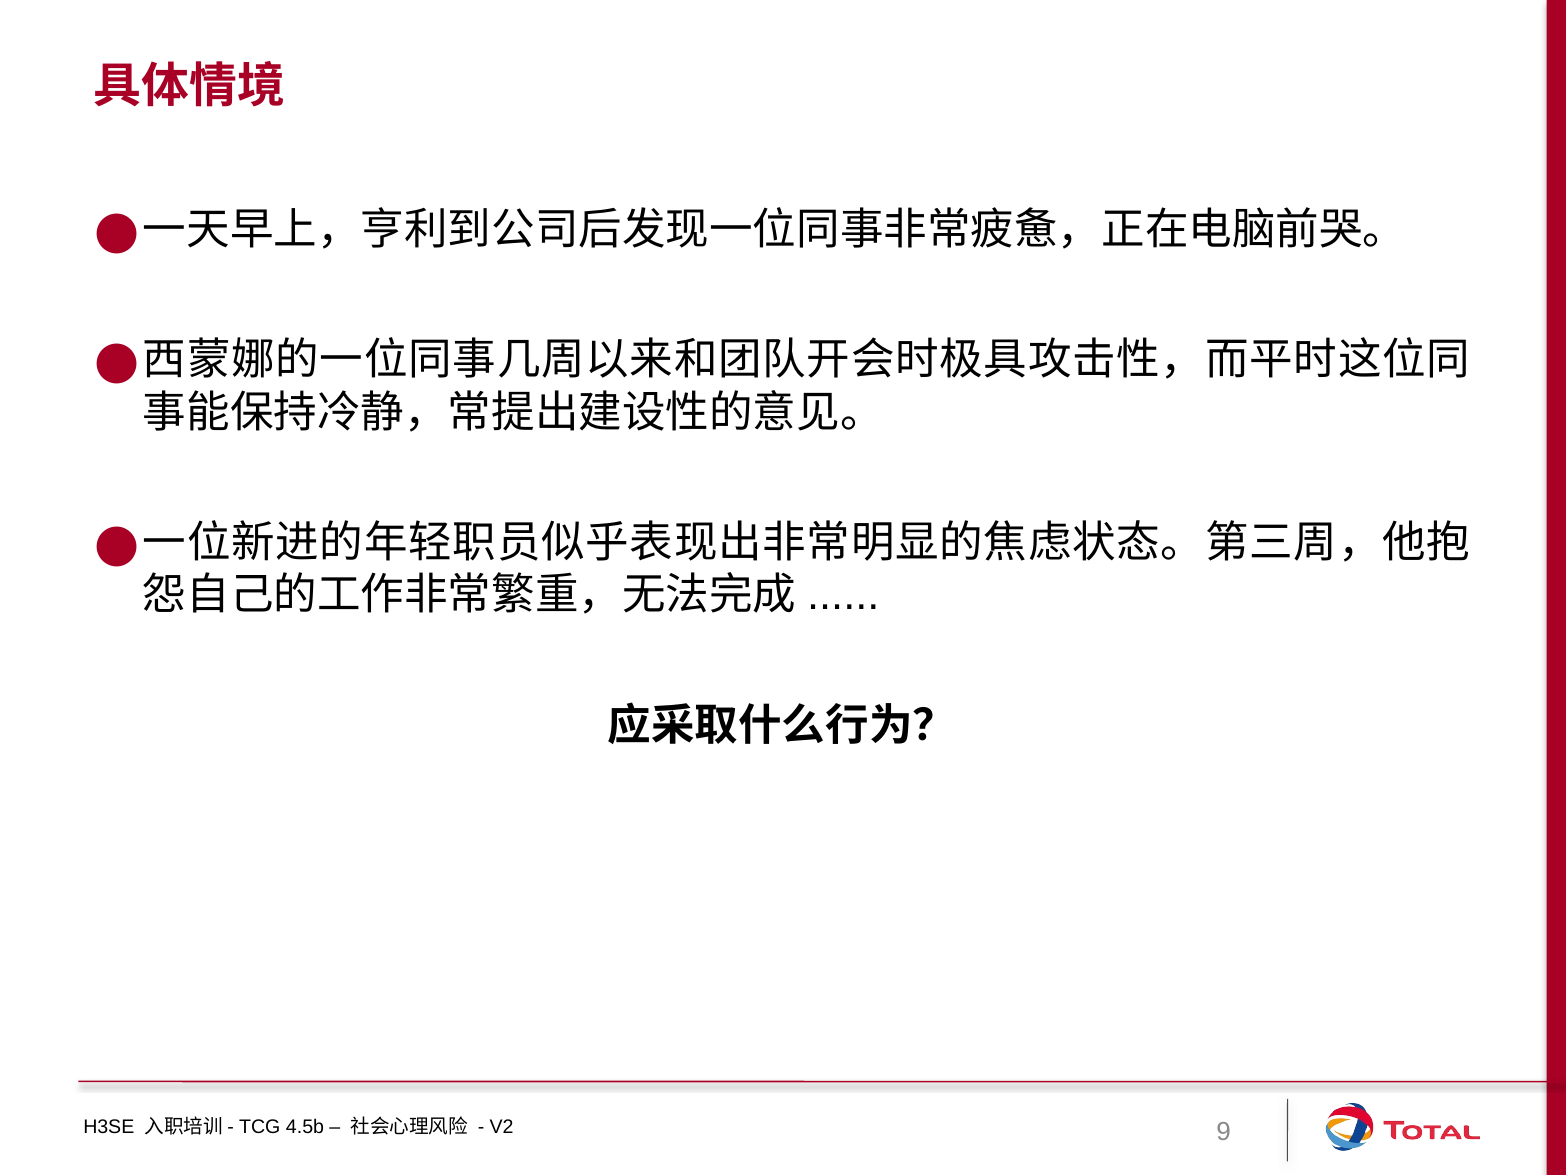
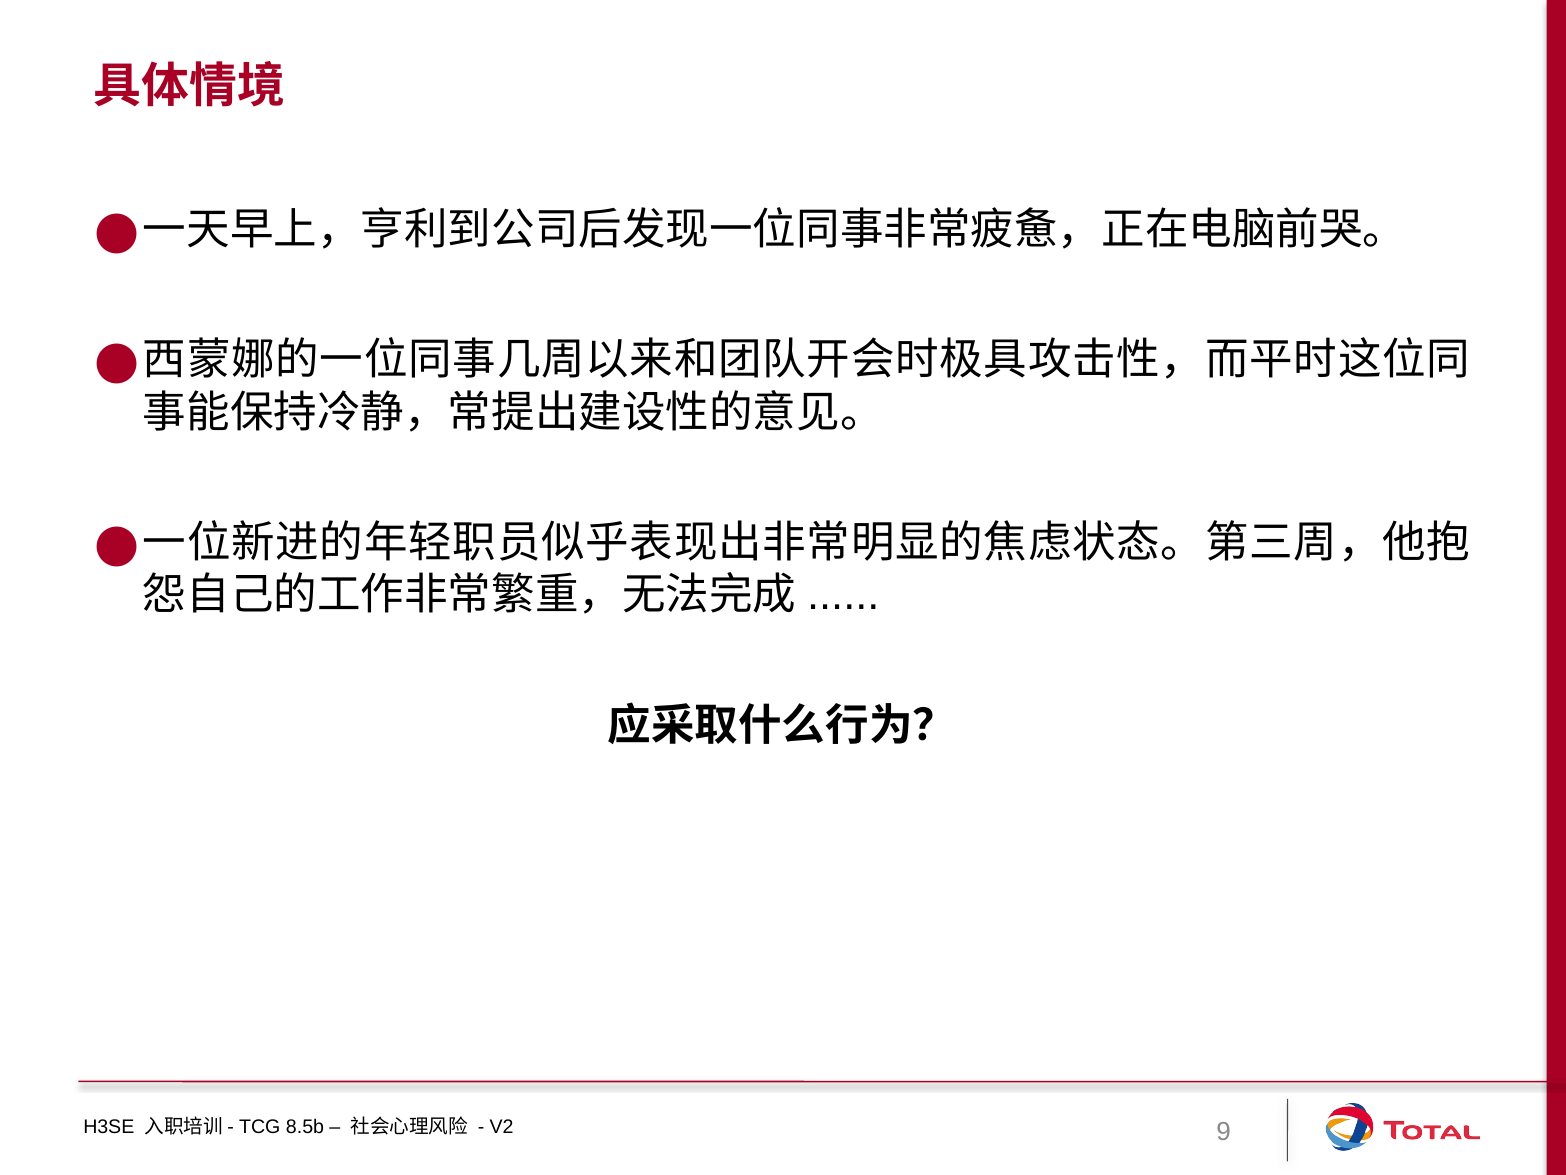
4.5b: 4.5b -> 8.5b (305, 1126)
